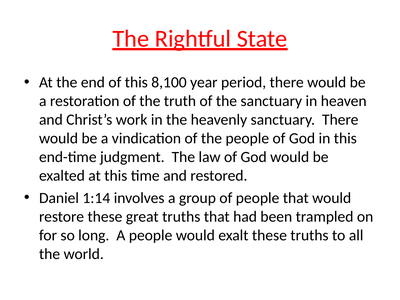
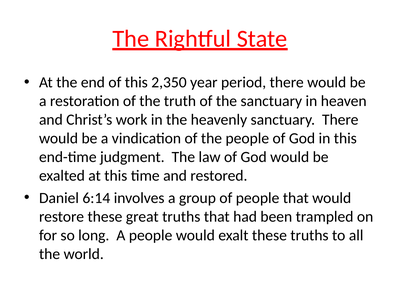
8,100: 8,100 -> 2,350 (169, 82)
1:14: 1:14 -> 6:14 (96, 198)
